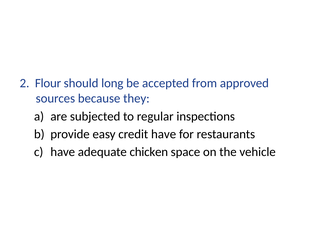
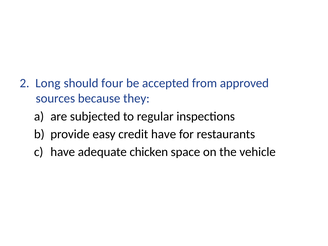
Flour: Flour -> Long (48, 83)
long: long -> four (112, 83)
